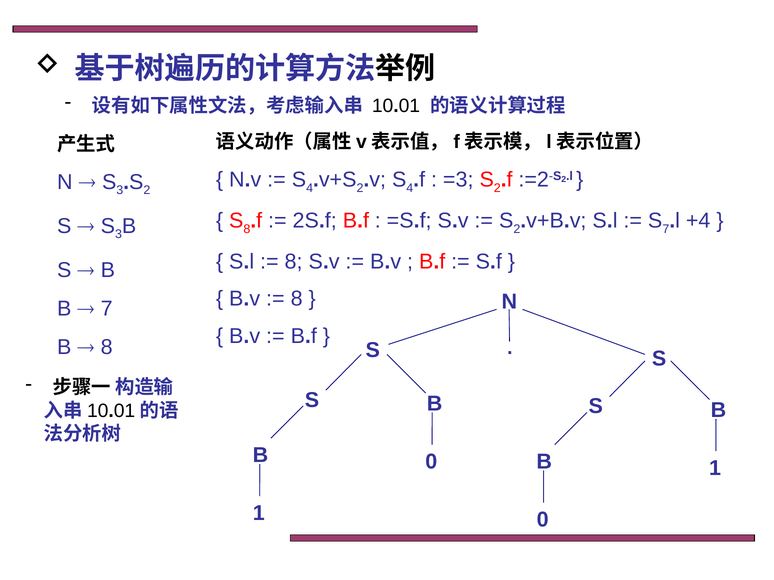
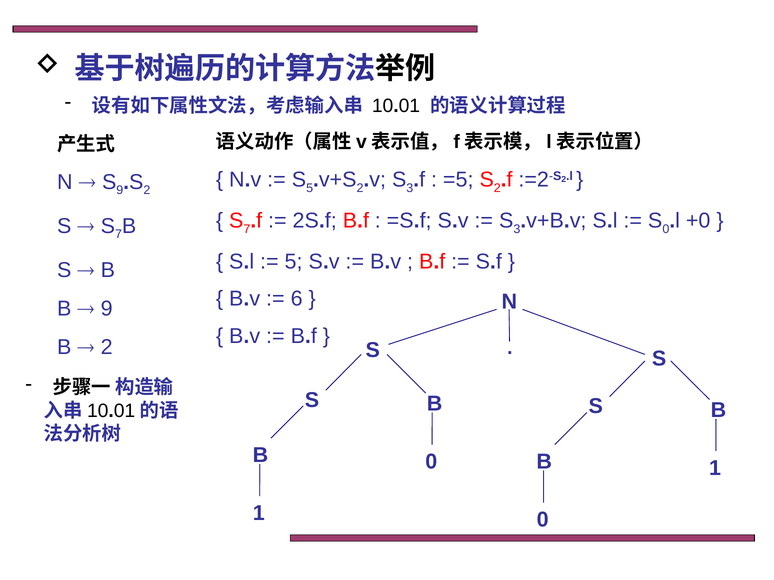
4: 4 -> 5 (310, 188)
4: 4 -> 3 (410, 188)
=3: =3 -> =5 (458, 180)
3: 3 -> 9 (120, 191)
8: 8 -> 7 (247, 229)
2: 2 -> 3 (517, 229)
S 7: 7 -> 0 (666, 229)
+4: +4 -> +0 (698, 221)
3: 3 -> 7 (119, 235)
8: 8 -> 5 (294, 262)
8: 8 -> 6 (297, 299)
7: 7 -> 9 (107, 309)
8: 8 -> 2 (107, 348)
